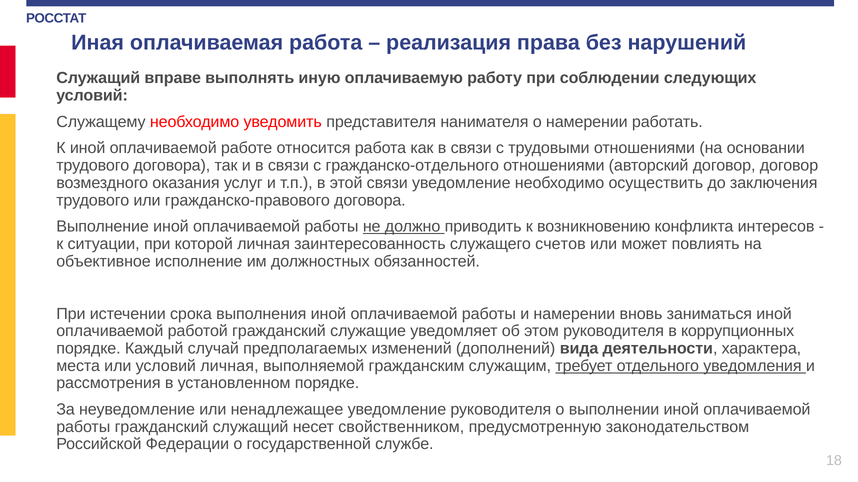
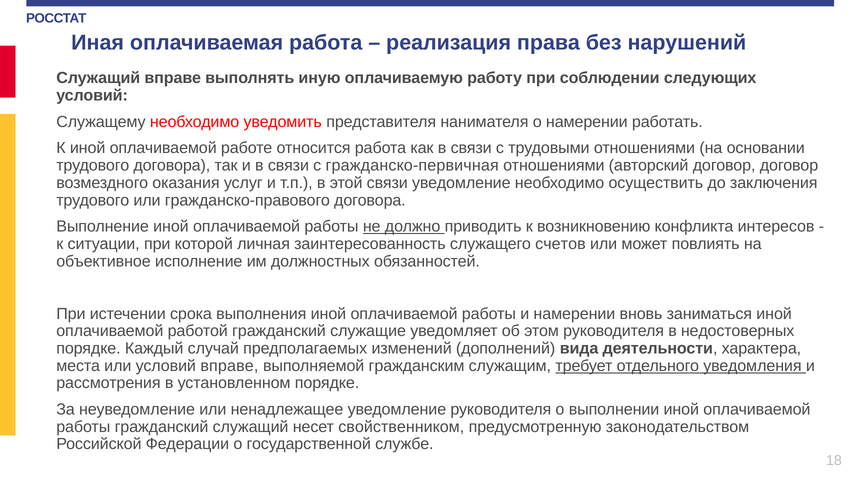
гражданско-отдельного: гражданско-отдельного -> гражданско-первичная (412, 166)
коррупционных: коррупционных -> недостоверных (738, 332)
условий личная: личная -> вправе (229, 366)
